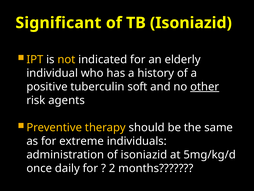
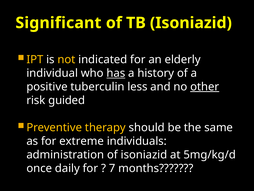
has underline: none -> present (116, 73)
soft: soft -> less (137, 87)
agents: agents -> guided (67, 100)
2: 2 -> 7 (112, 168)
